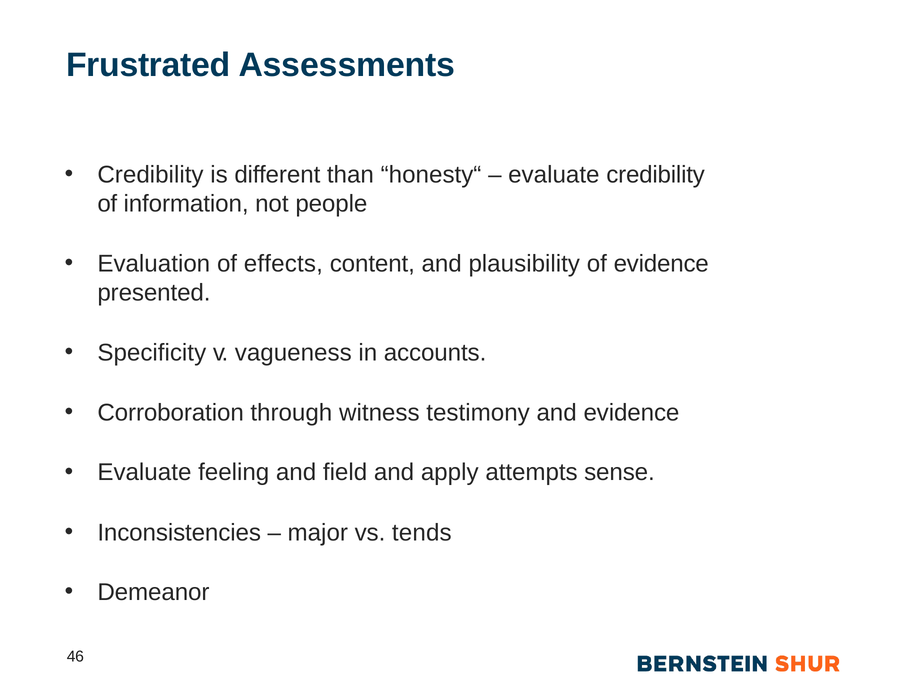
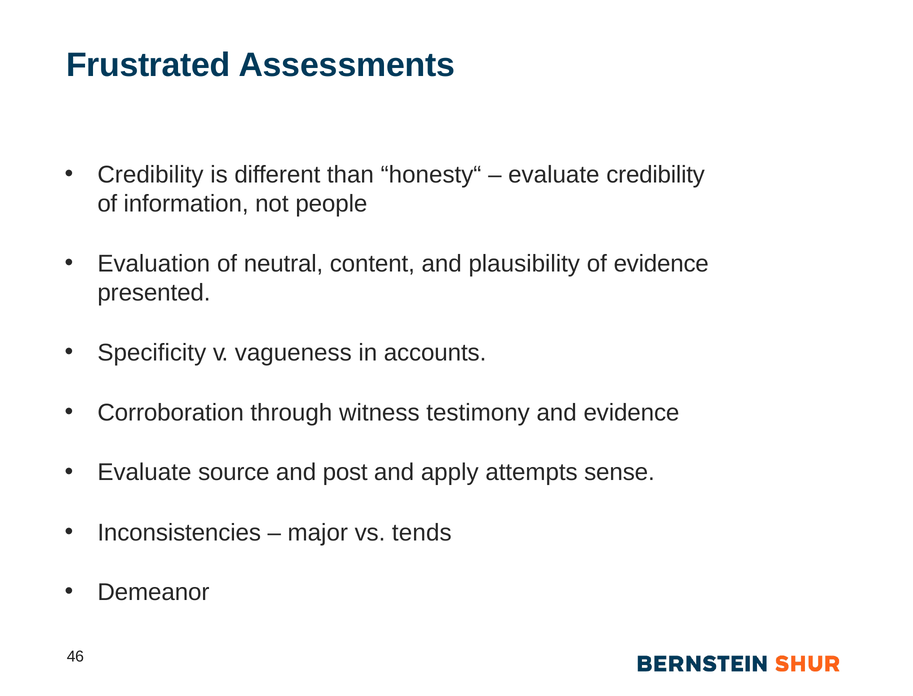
effects: effects -> neutral (283, 264)
feeling: feeling -> source (234, 472)
field: field -> post (345, 472)
